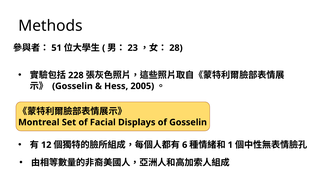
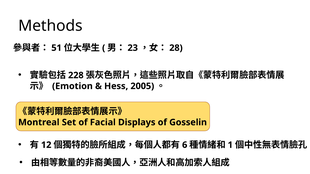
Gosselin: Gosselin -> Emotion (72, 86)
